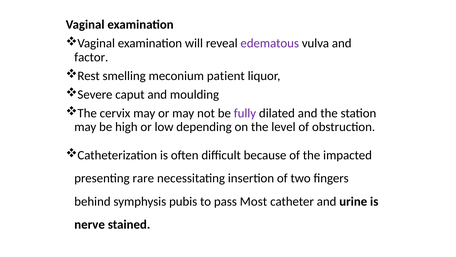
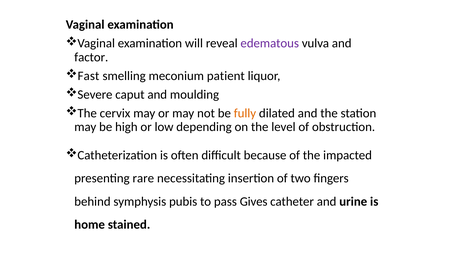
Rest: Rest -> Fast (88, 76)
fully colour: purple -> orange (245, 113)
Most: Most -> Gives (254, 201)
nerve: nerve -> home (90, 224)
